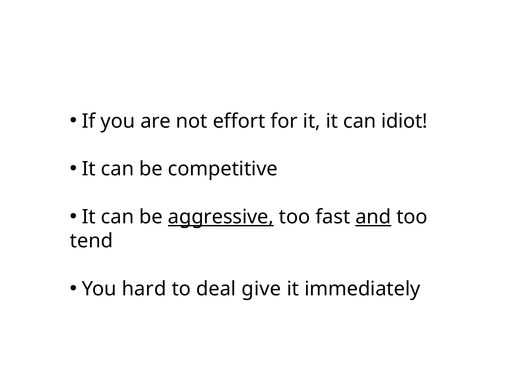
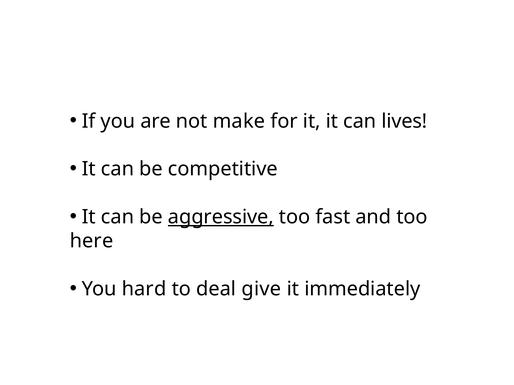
effort: effort -> make (239, 121)
idiot: idiot -> lives (404, 121)
and underline: present -> none (373, 217)
tend: tend -> here (92, 241)
